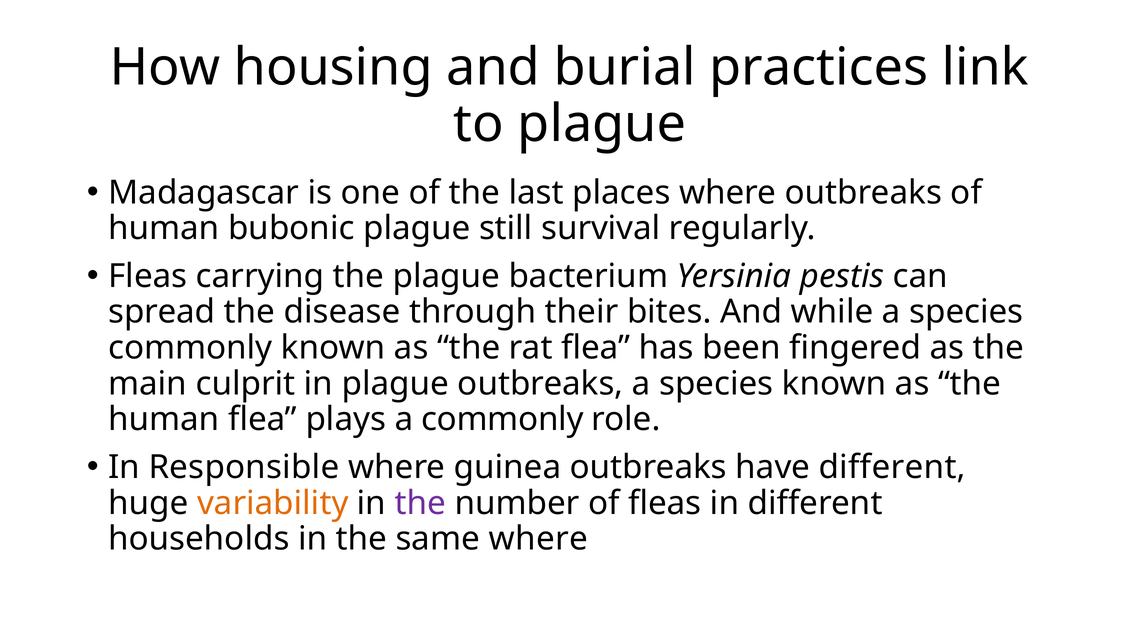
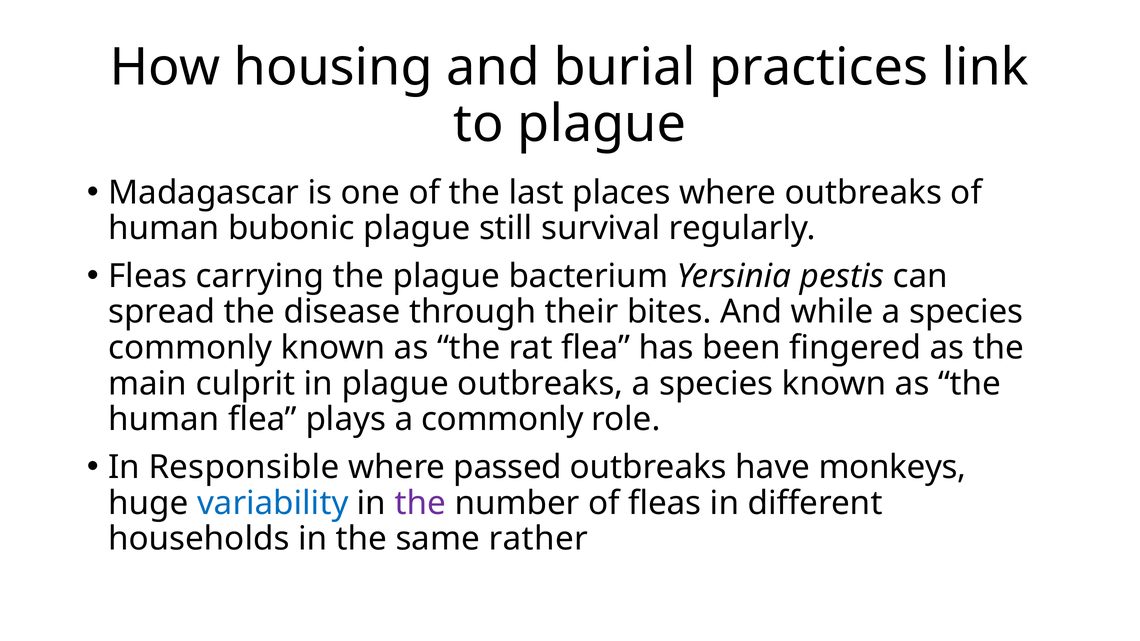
guinea: guinea -> passed (508, 467)
have different: different -> monkeys (893, 467)
variability colour: orange -> blue (273, 503)
same where: where -> rather (538, 539)
